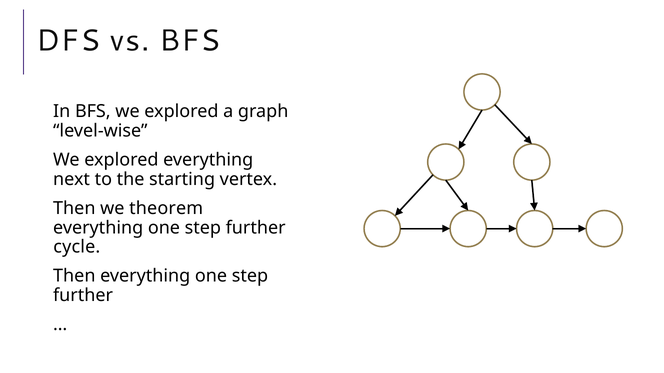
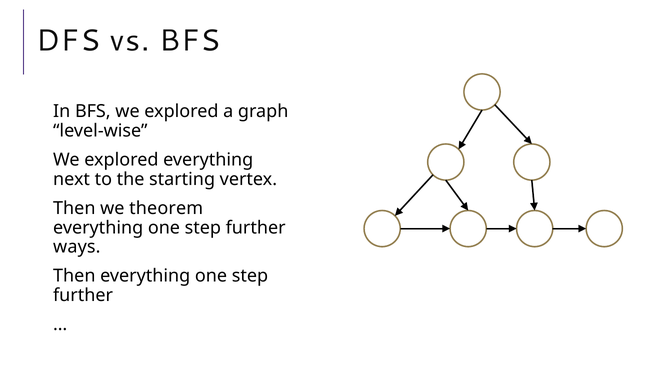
cycle: cycle -> ways (77, 247)
